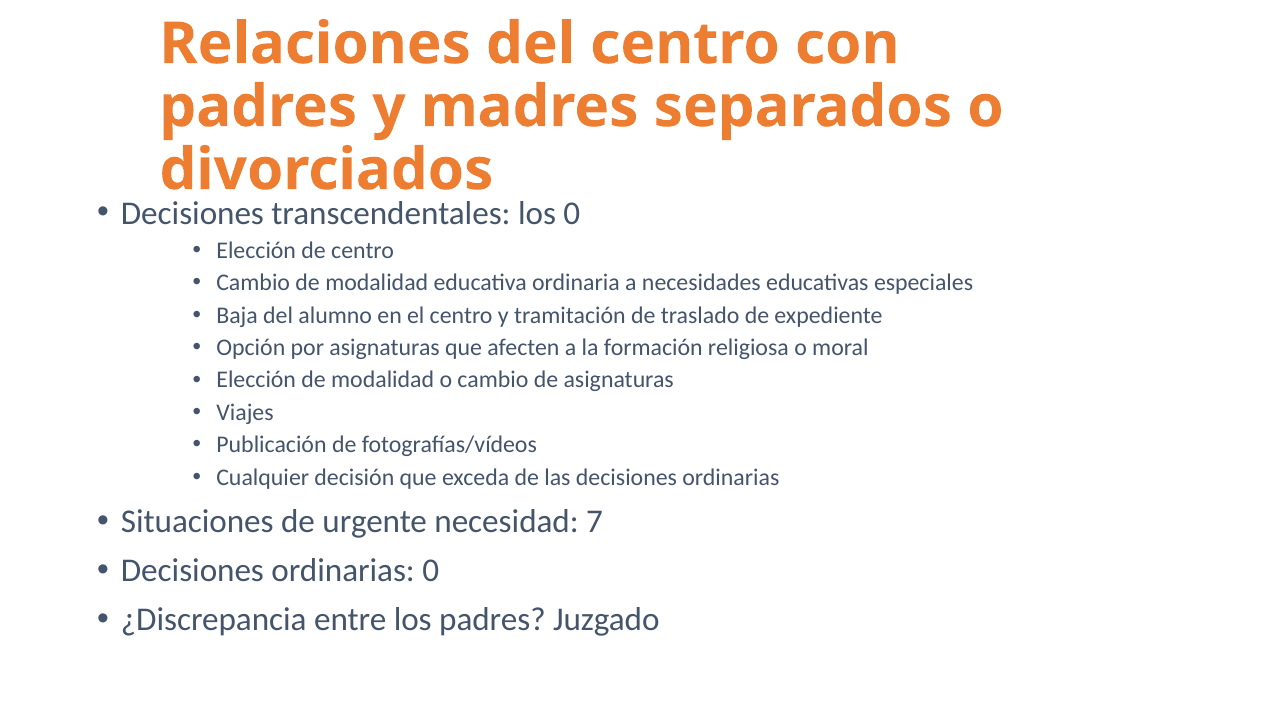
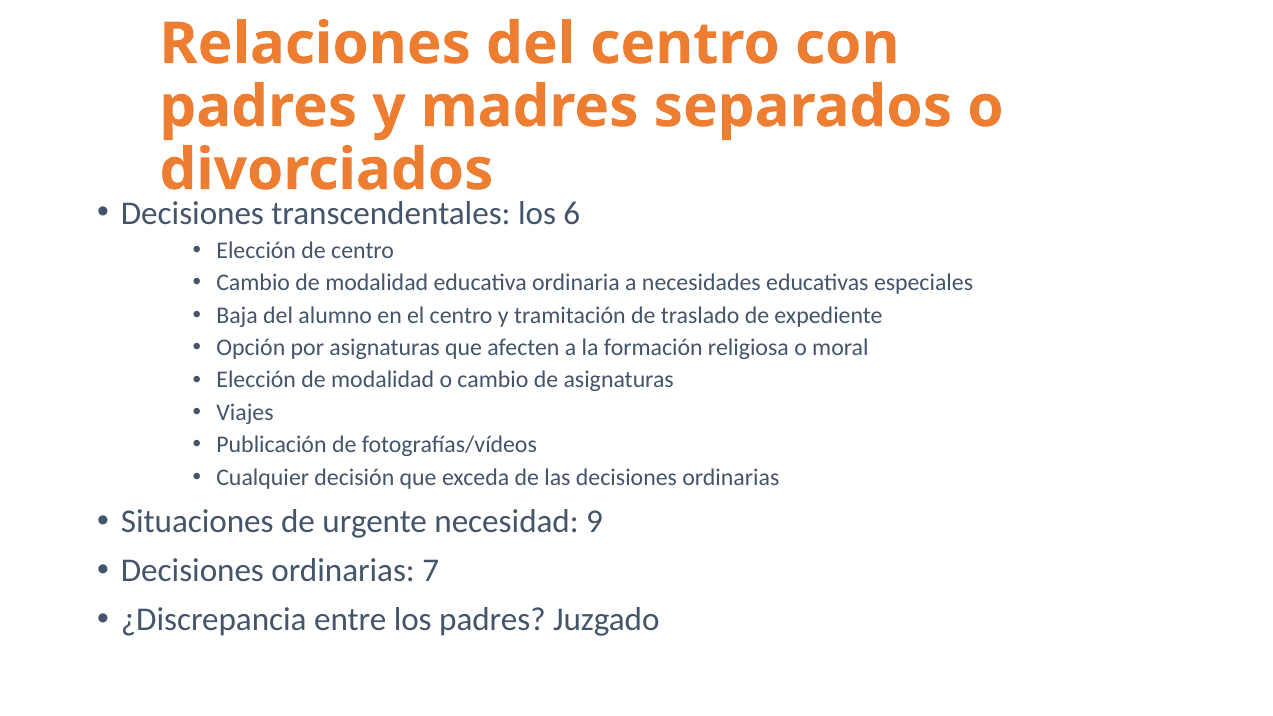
los 0: 0 -> 6 (572, 213)
7: 7 -> 9 (595, 521)
ordinarias 0: 0 -> 7 (431, 570)
